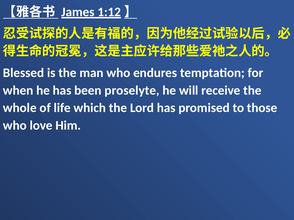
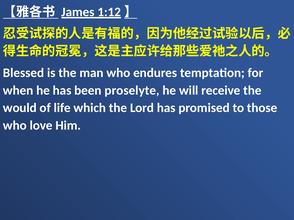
whole: whole -> would (20, 108)
